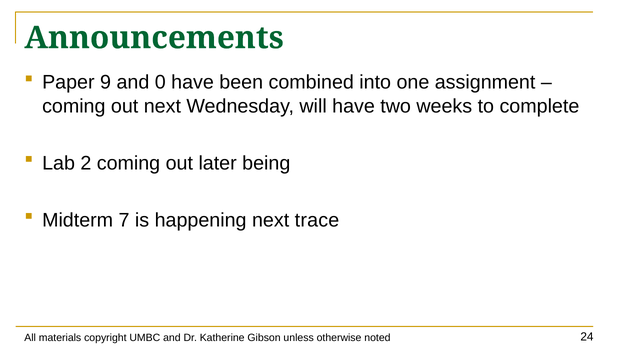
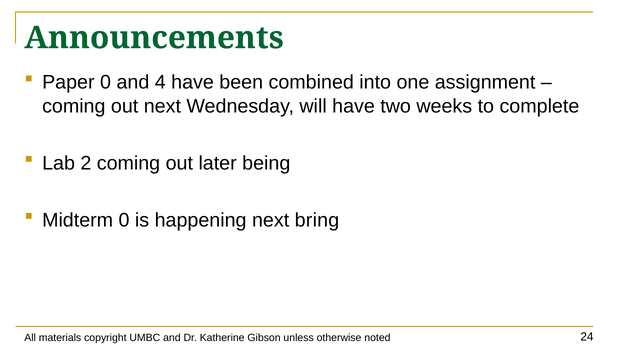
Paper 9: 9 -> 0 (106, 83)
0: 0 -> 4 (160, 83)
Midterm 7: 7 -> 0 (124, 220)
trace: trace -> bring (317, 220)
